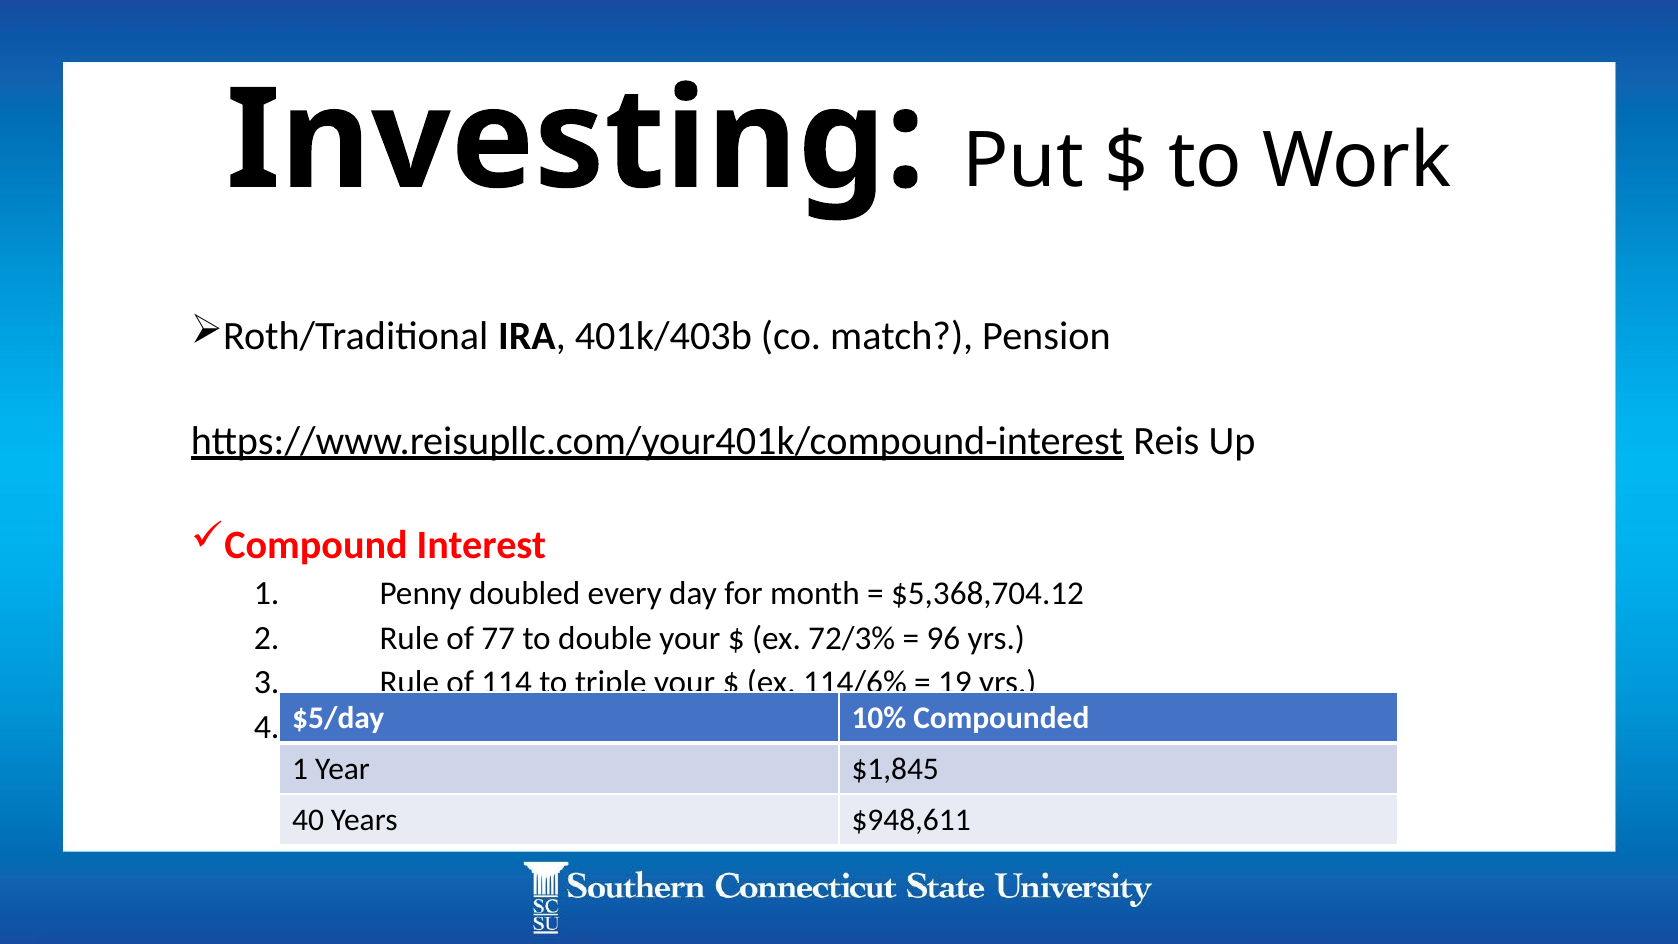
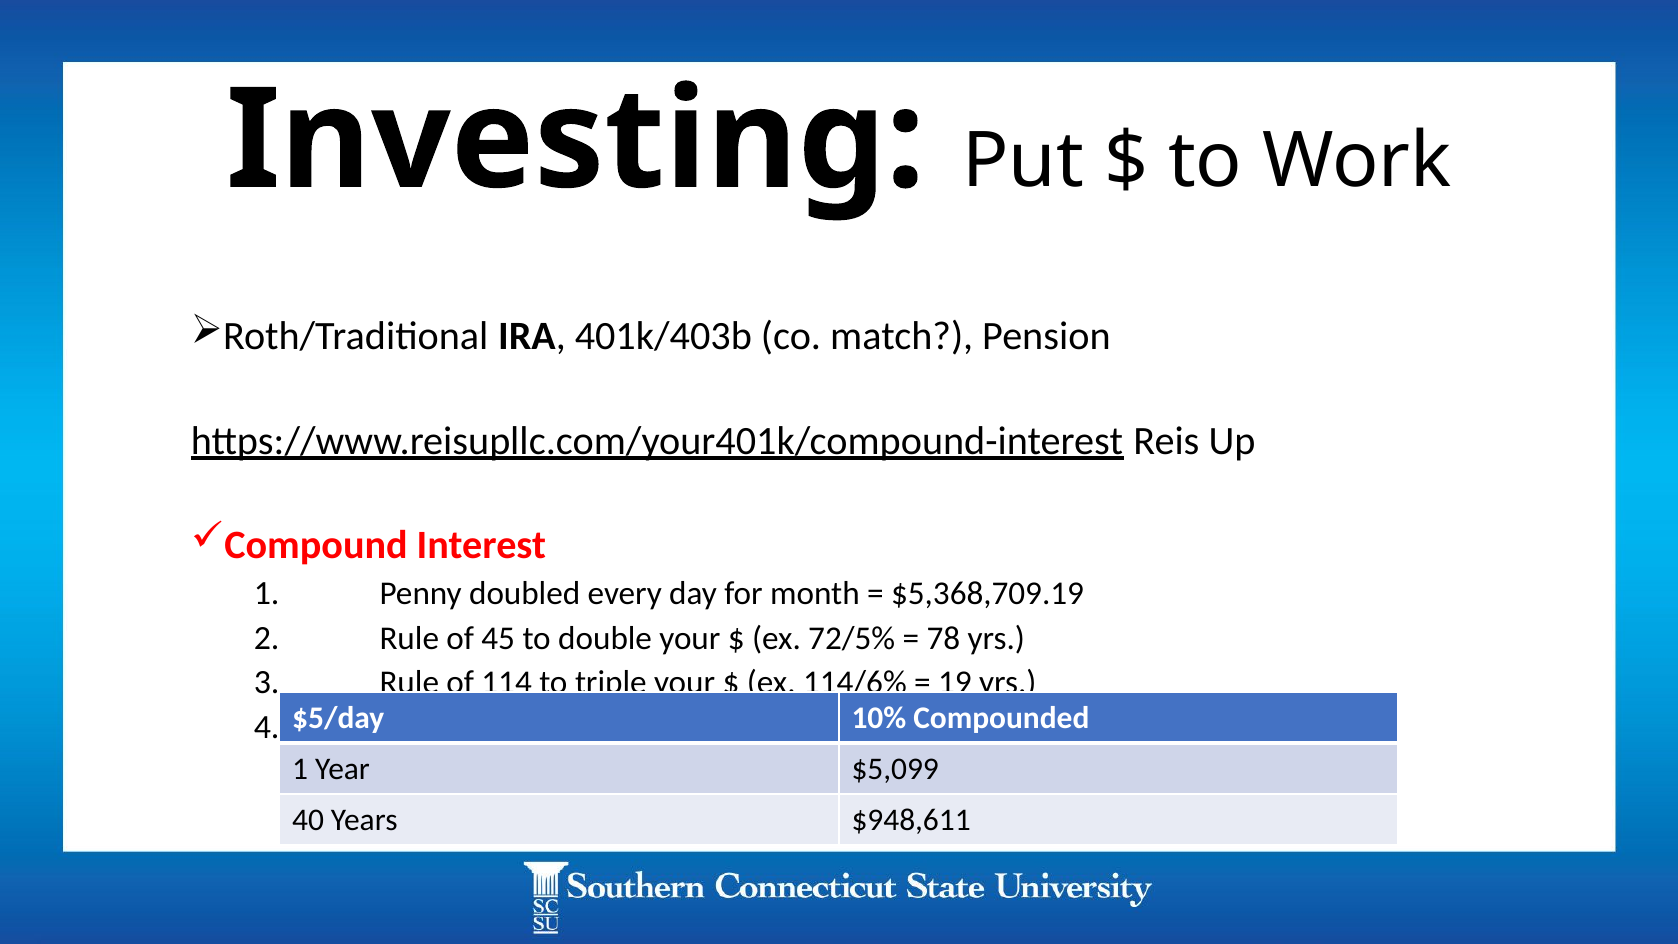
$5,368,704.12: $5,368,704.12 -> $5,368,709.19 (988, 594)
77: 77 -> 45 (498, 638)
72/3%: 72/3% -> 72/5% (852, 638)
96: 96 -> 78 (943, 638)
$1,845: $1,845 -> $5,099 (895, 769)
